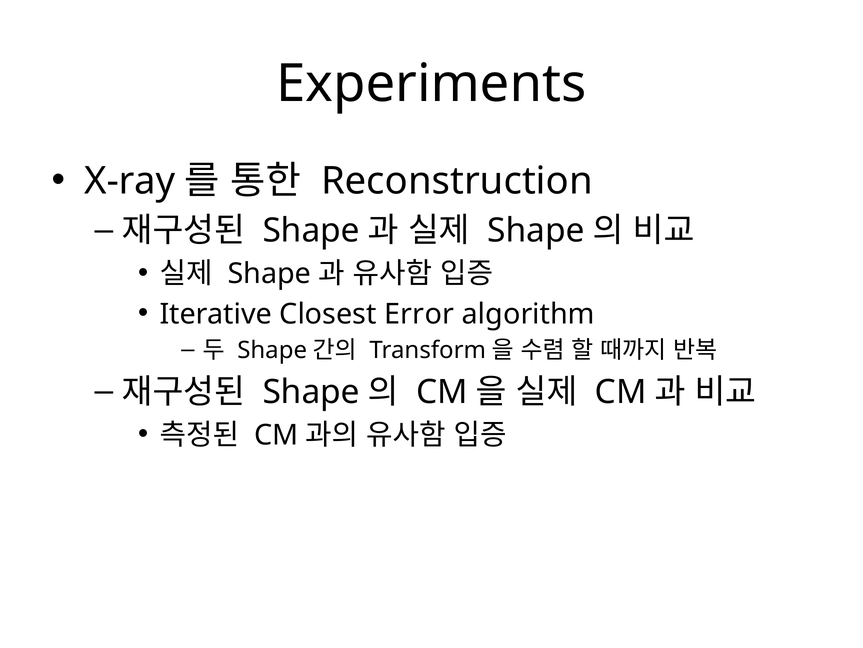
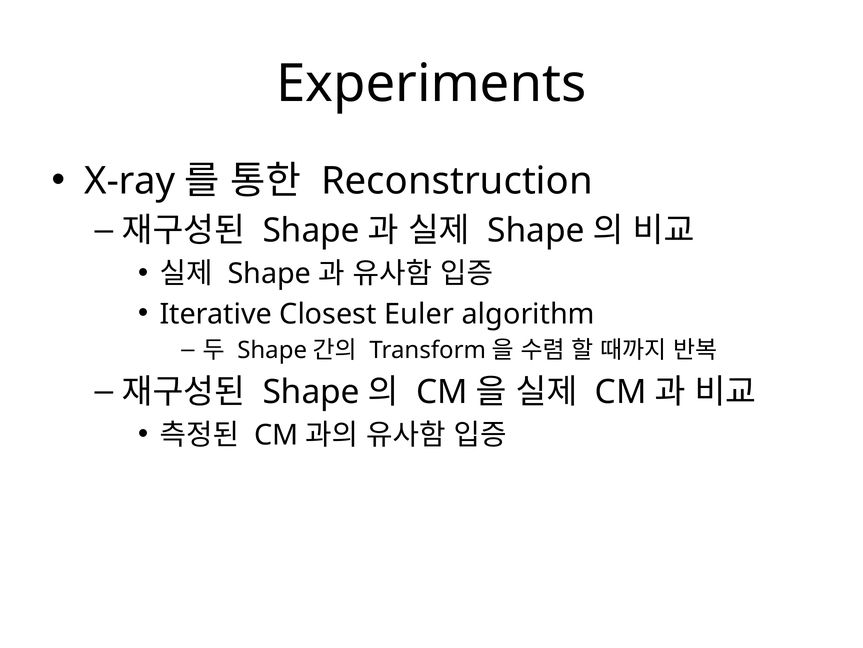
Error: Error -> Euler (419, 314)
